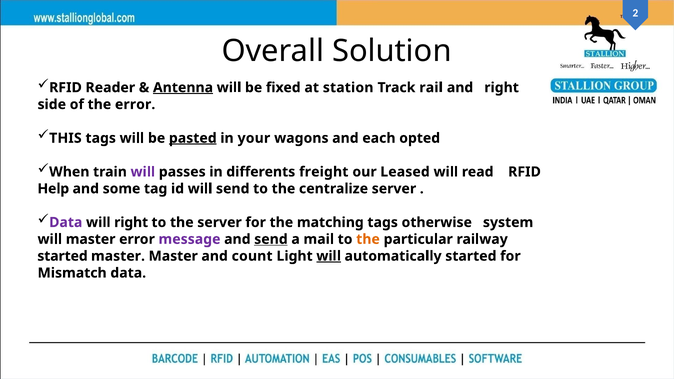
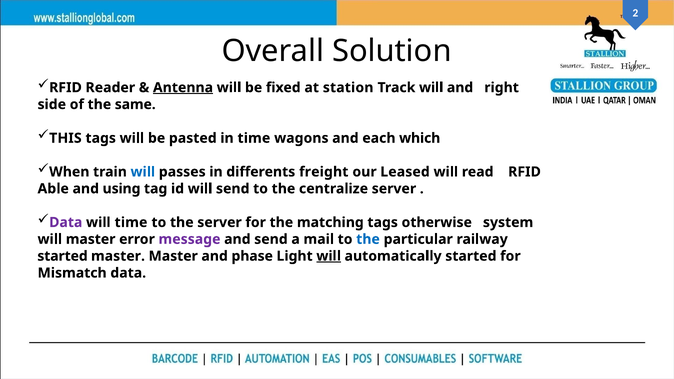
Track rail: rail -> will (431, 88)
the error: error -> same (135, 104)
pasted underline: present -> none (193, 138)
in your: your -> time (254, 138)
opted: opted -> which (420, 138)
will colour: purple -> blue (143, 172)
Help: Help -> Able (53, 189)
some: some -> using (122, 189)
will right: right -> time (131, 222)
send underline: present -> none (271, 239)
the colour: orange -> blue (368, 239)
count: count -> phase (252, 256)
